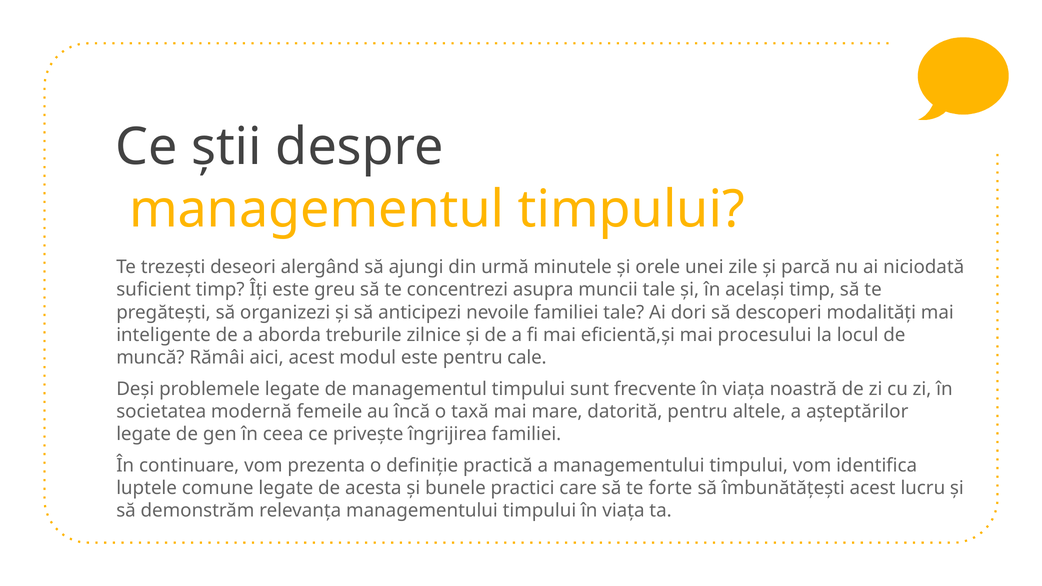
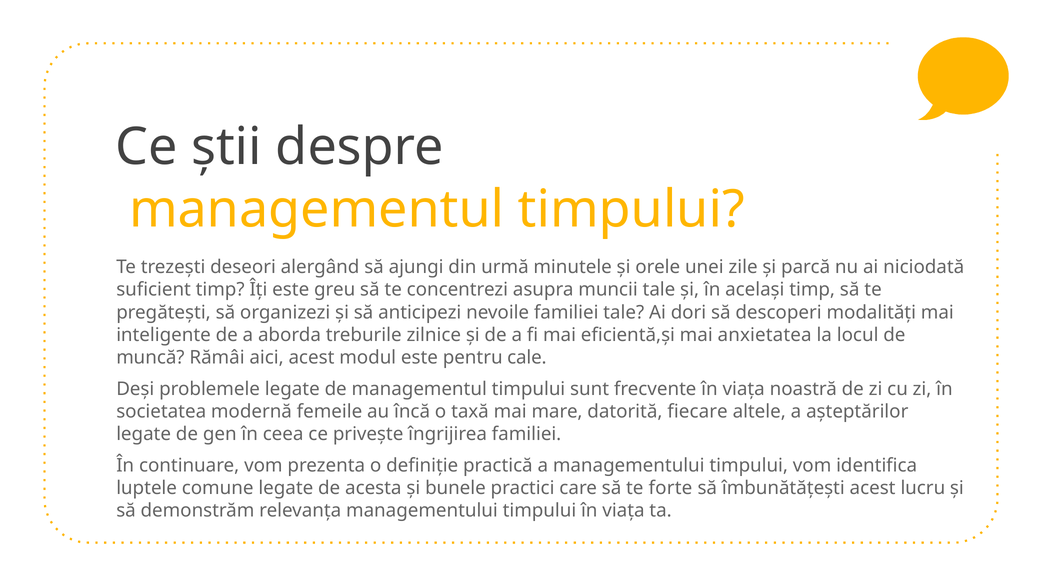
procesului: procesului -> anxietatea (765, 335)
datorită pentru: pentru -> fiecare (698, 412)
